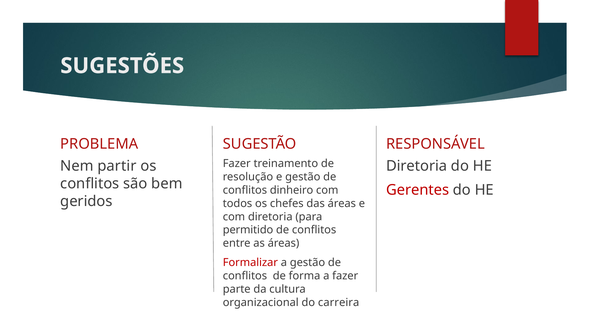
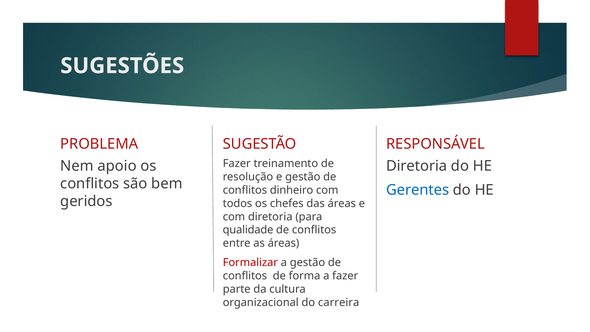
partir: partir -> apoio (117, 166)
Gerentes colour: red -> blue (418, 190)
permitido: permitido -> qualidade (248, 230)
